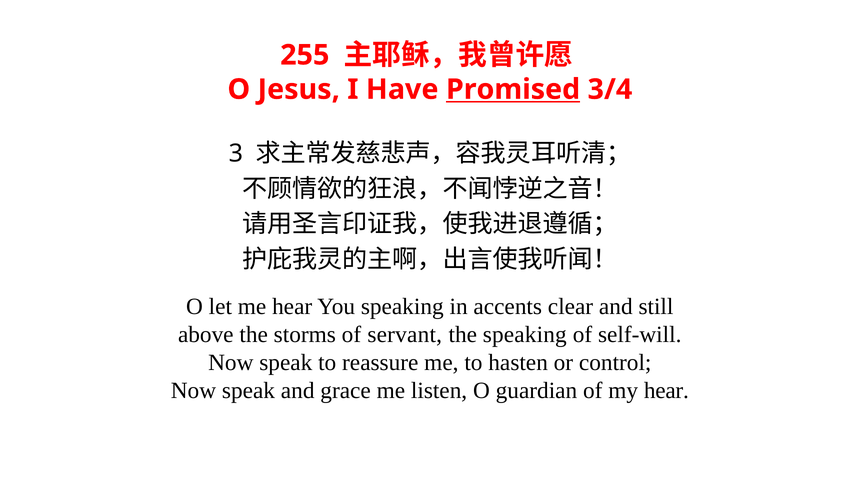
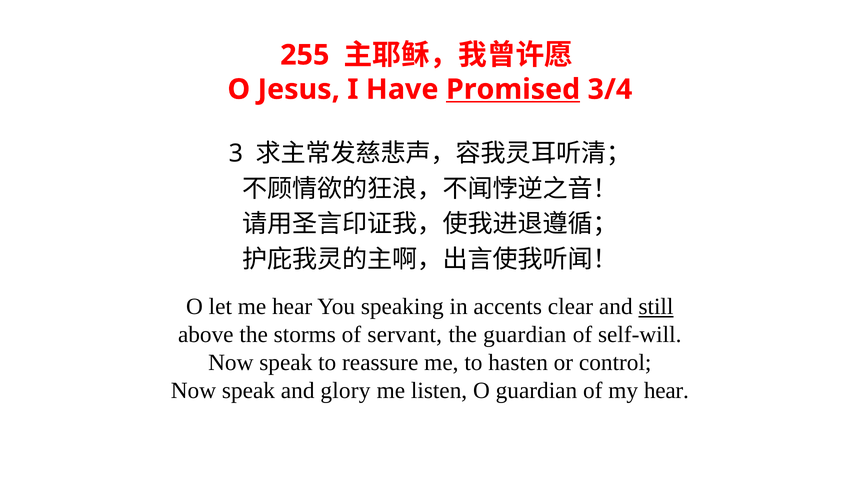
still underline: none -> present (656, 307)
the speaking: speaking -> guardian (525, 335)
grace: grace -> glory (345, 391)
